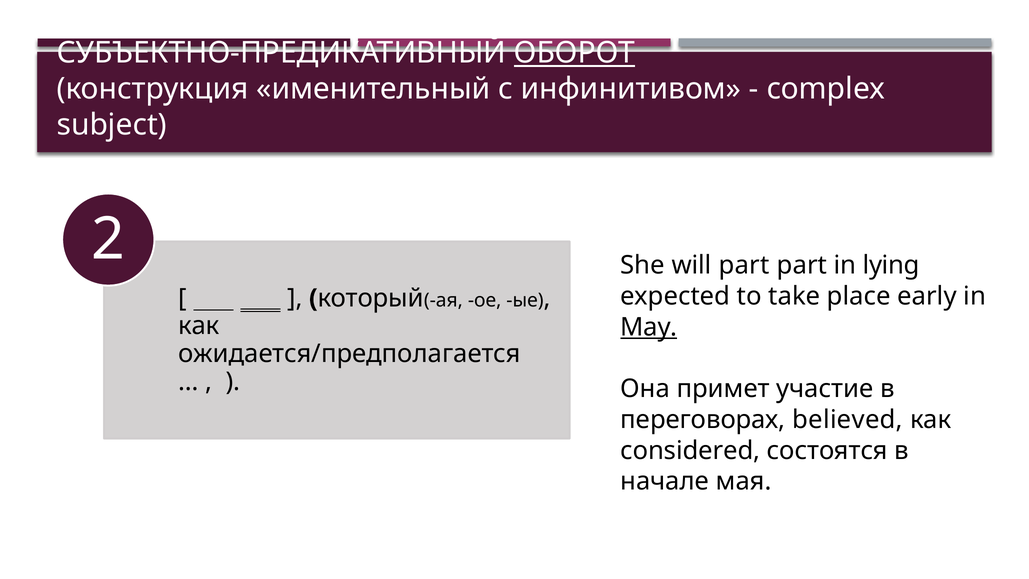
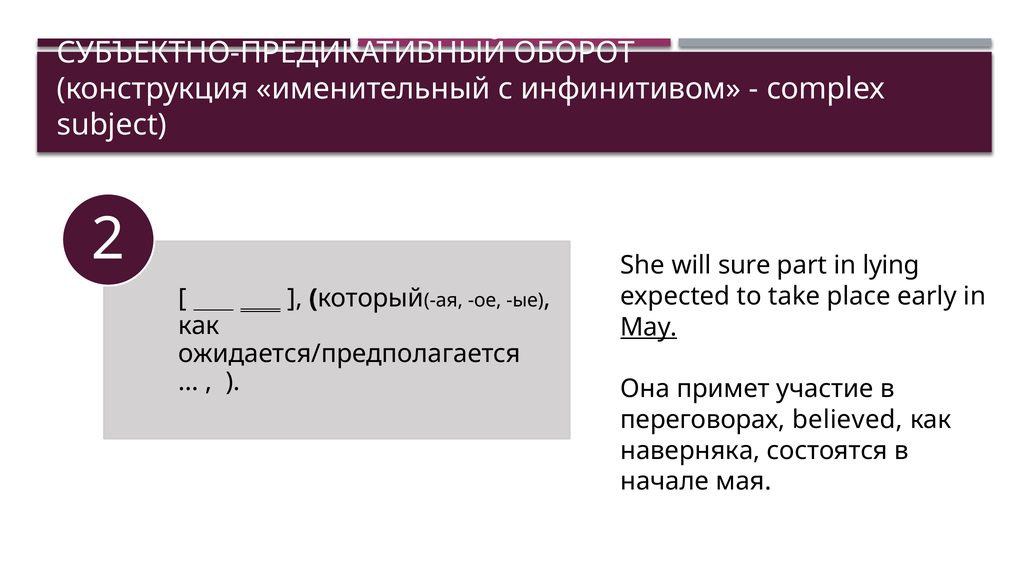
ОБОРОТ underline: present -> none (574, 53)
will part: part -> sure (744, 265)
considered: considered -> наверняка (690, 450)
